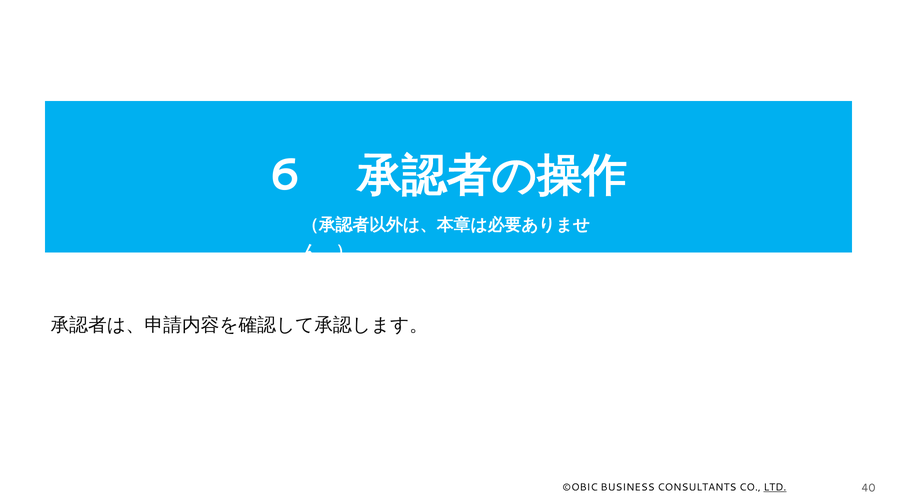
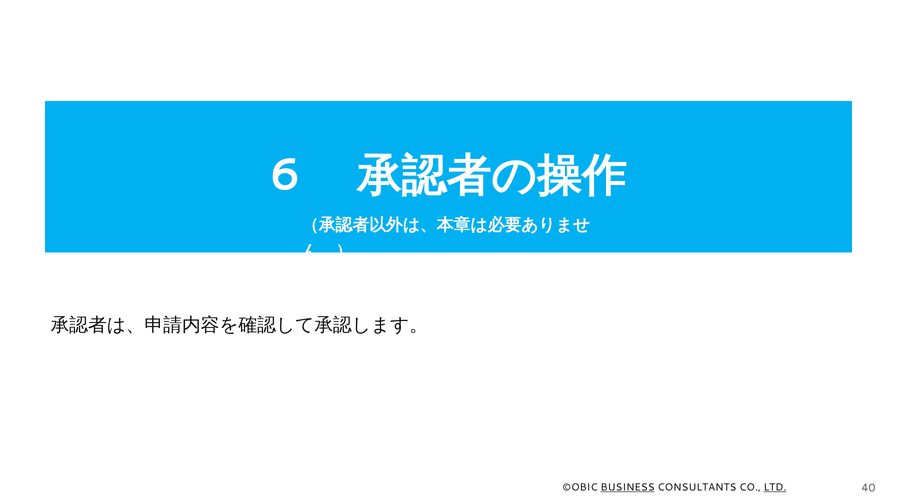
BUSINESS underline: none -> present (628, 488)
